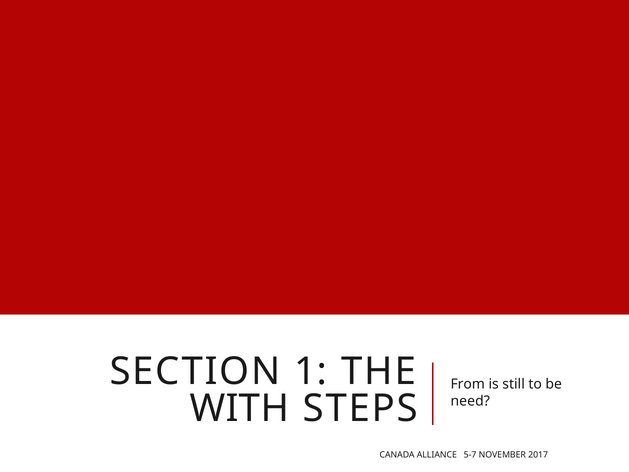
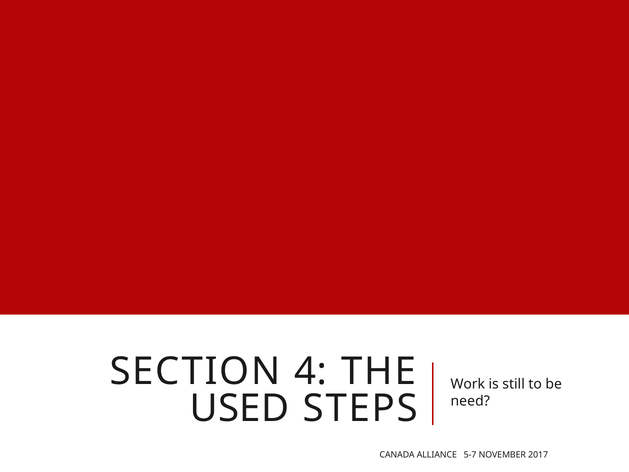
1: 1 -> 4 (311, 371)
From: From -> Work (468, 384)
WITH: WITH -> USED (239, 408)
